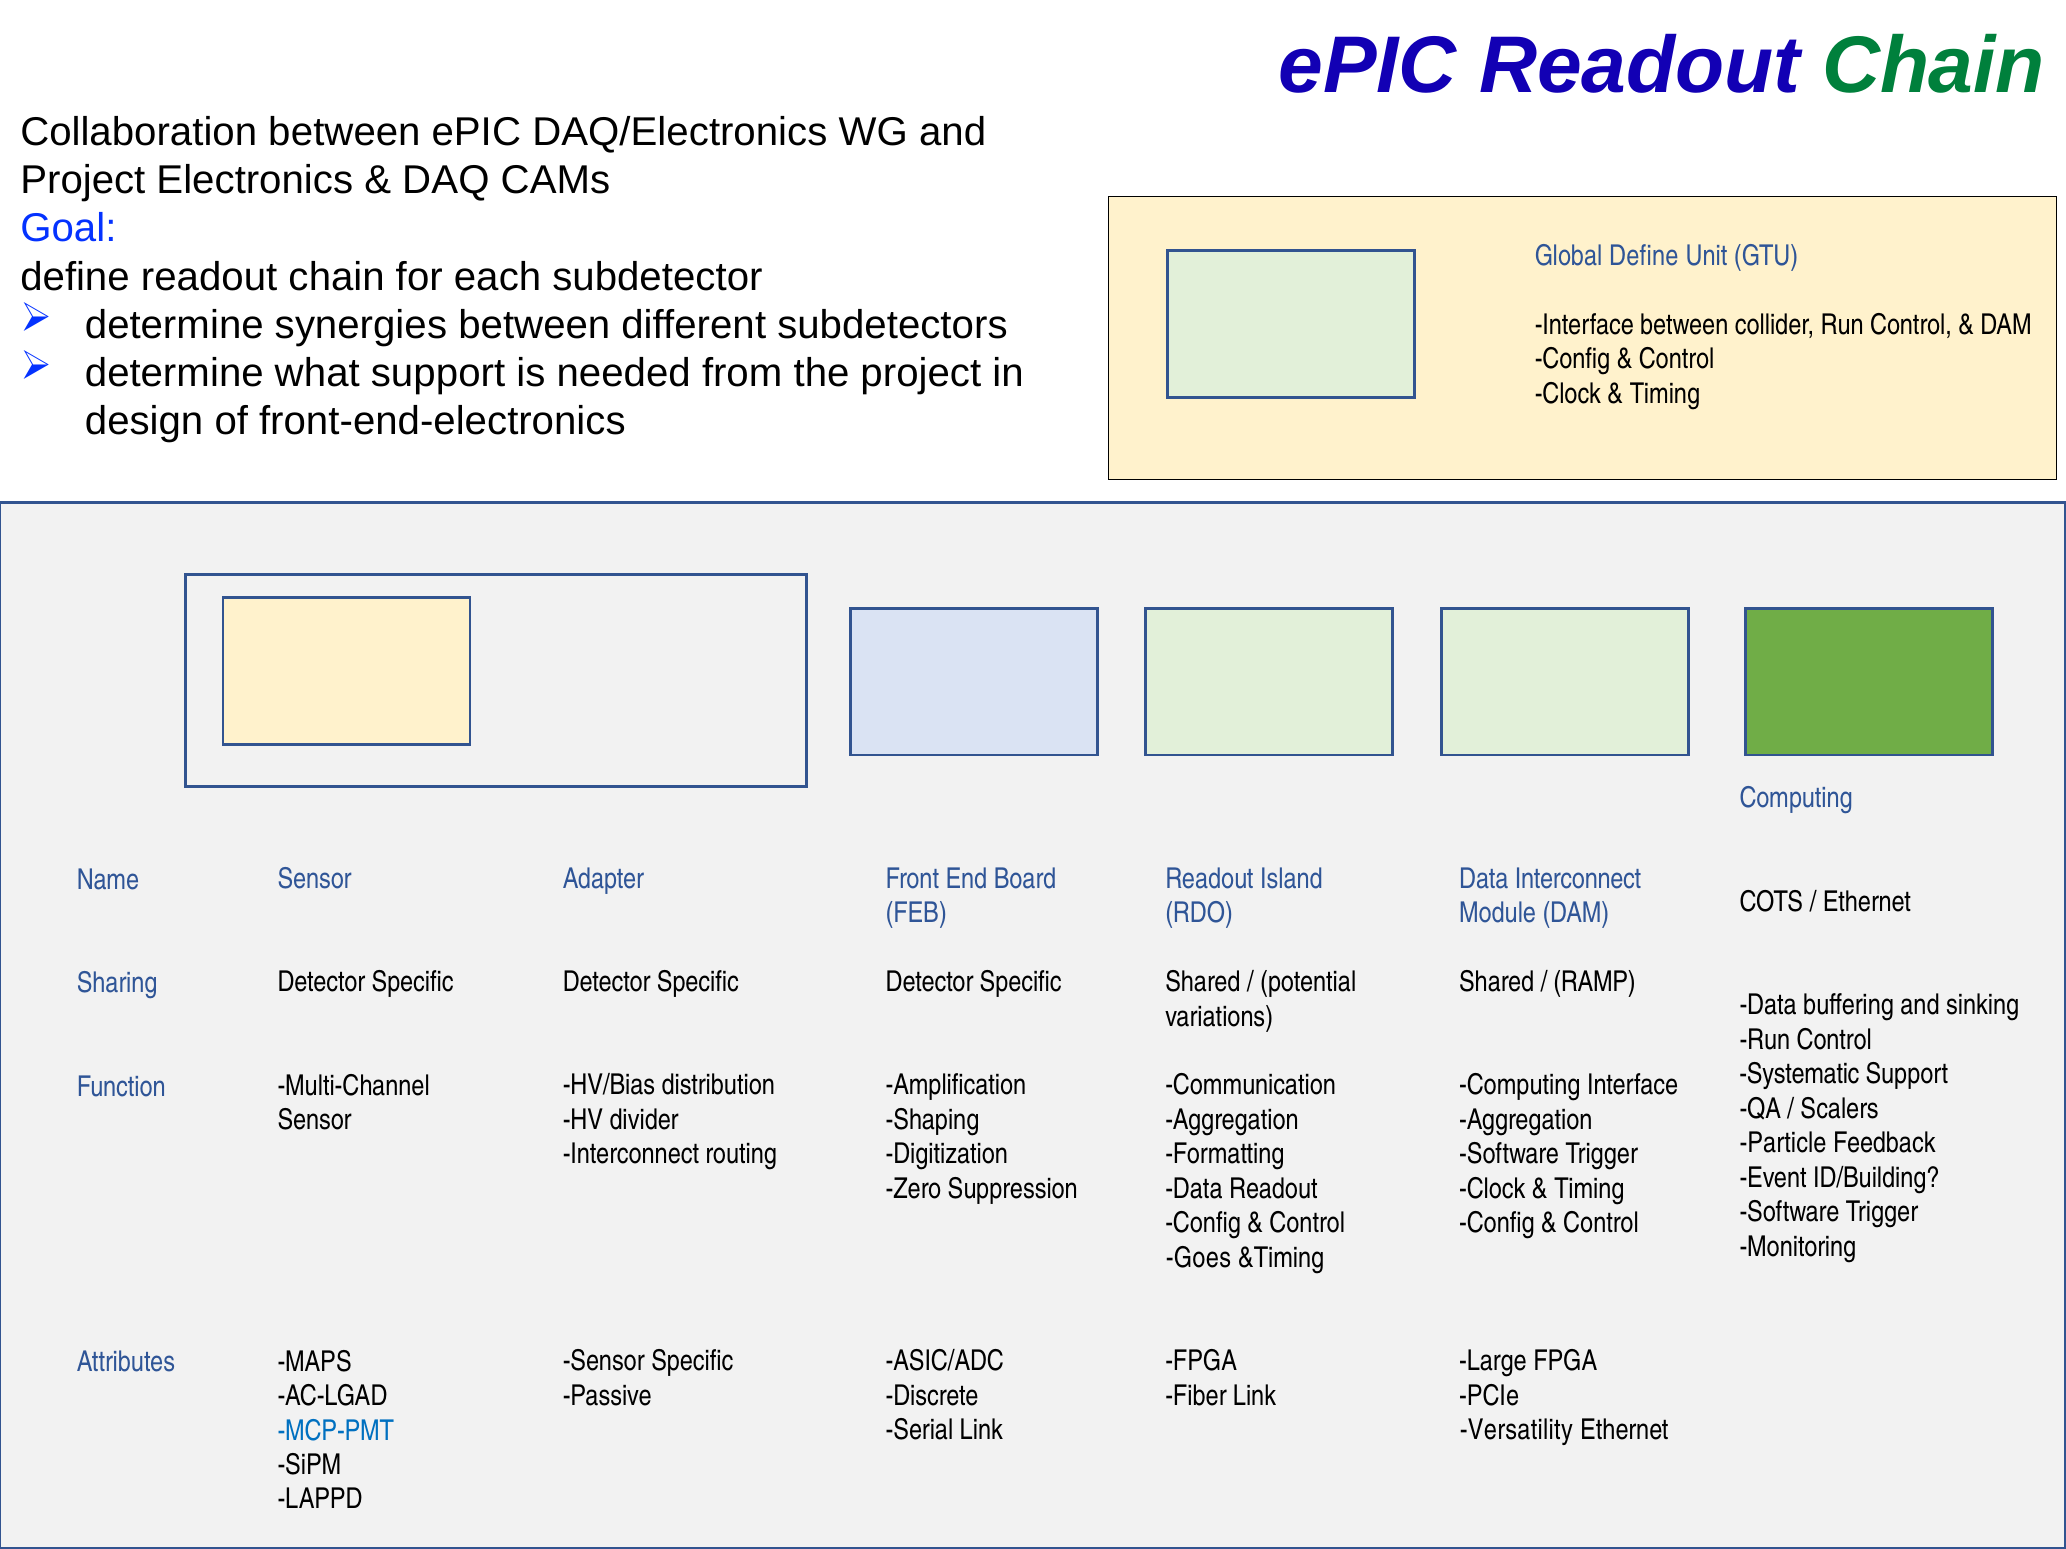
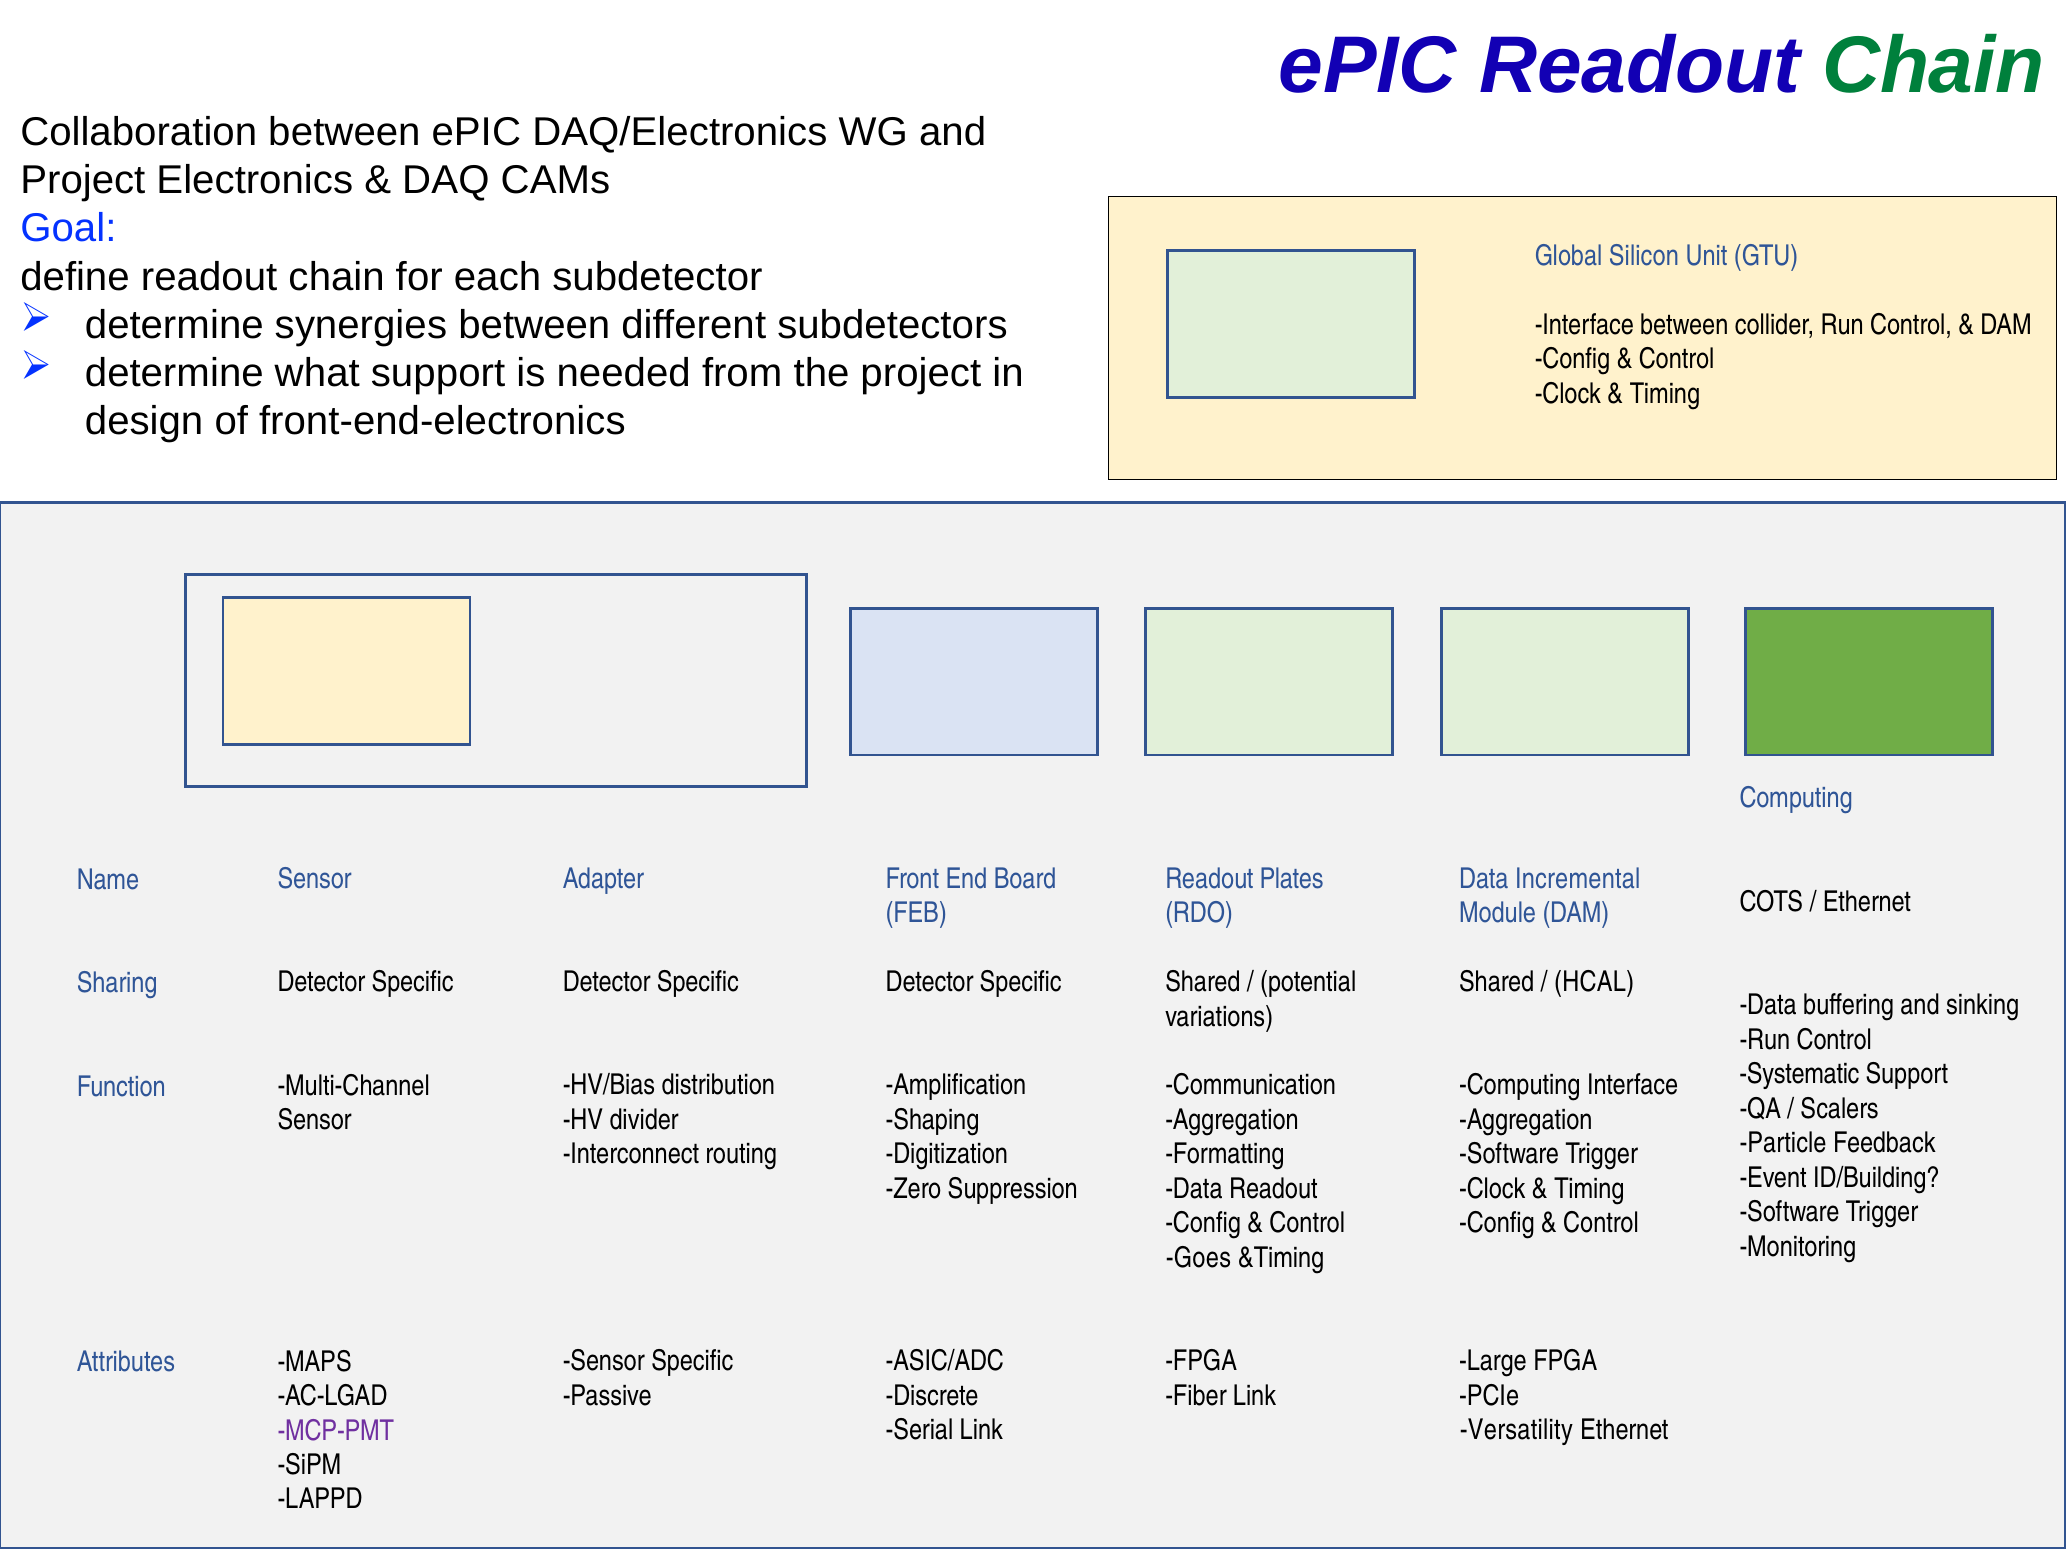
Global Define: Define -> Silicon (1644, 256)
Island: Island -> Plates (1292, 879)
Data Interconnect: Interconnect -> Incremental (1578, 879)
RAMP: RAMP -> HCAL (1594, 982)
MCP-PMT colour: blue -> purple (336, 1431)
